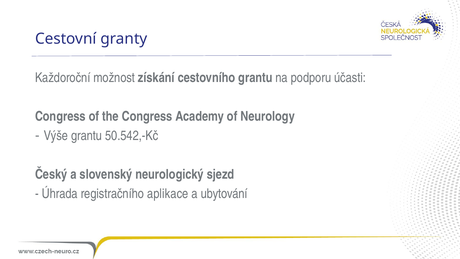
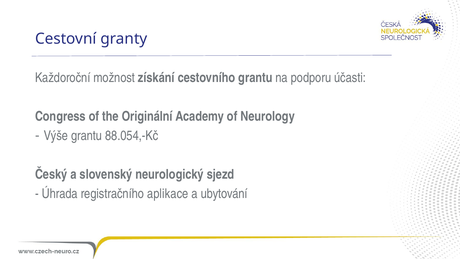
the Congress: Congress -> Originální (147, 116)
50.542,-Kč: 50.542,-Kč -> 88.054,-Kč (132, 136)
